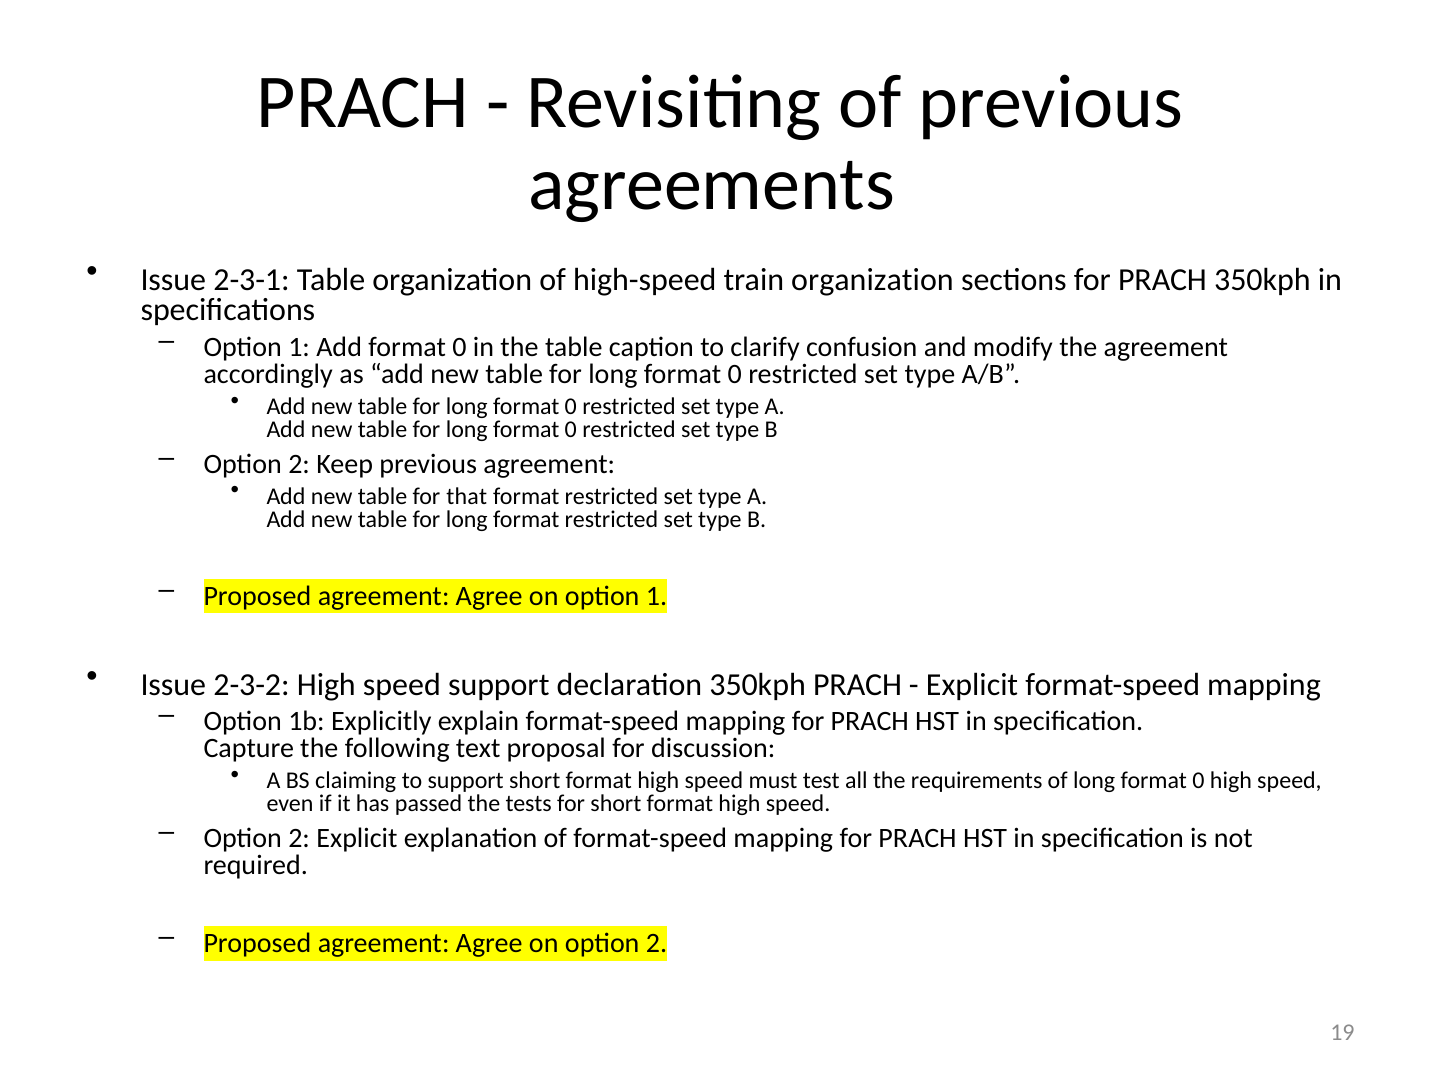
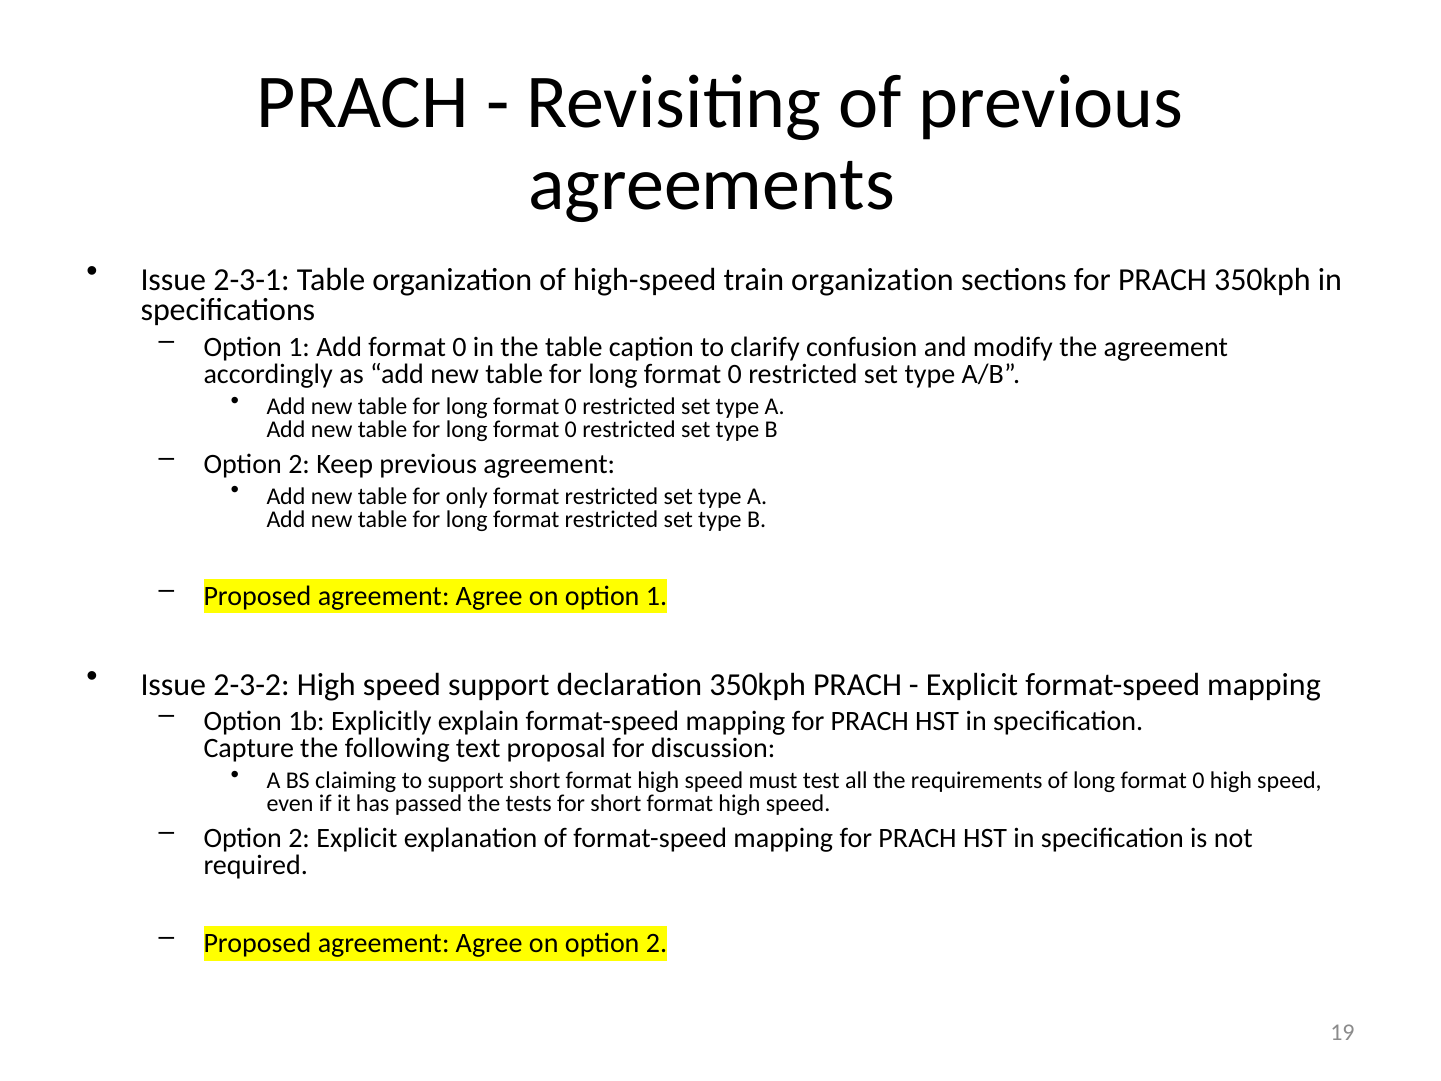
that: that -> only (467, 496)
